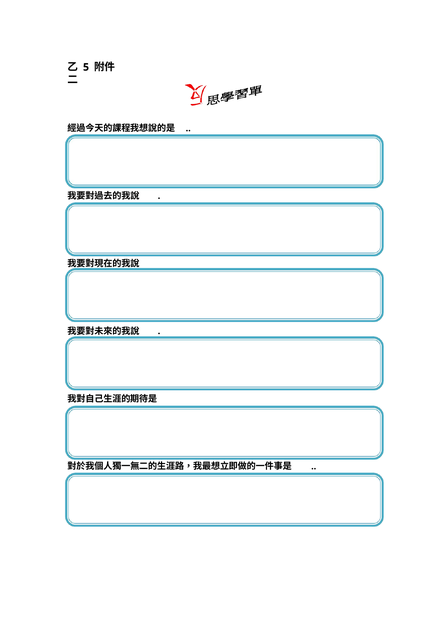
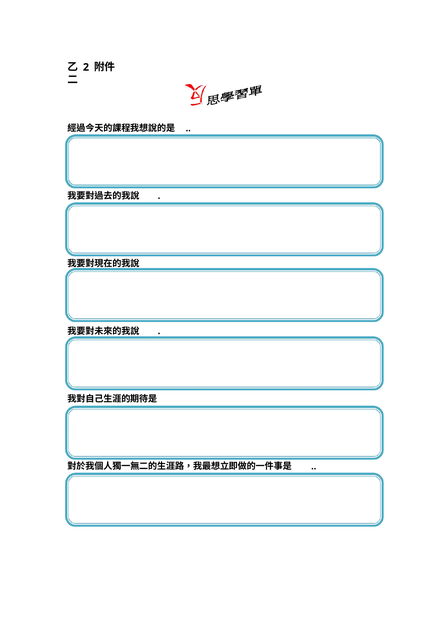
5: 5 -> 2 (86, 67)
